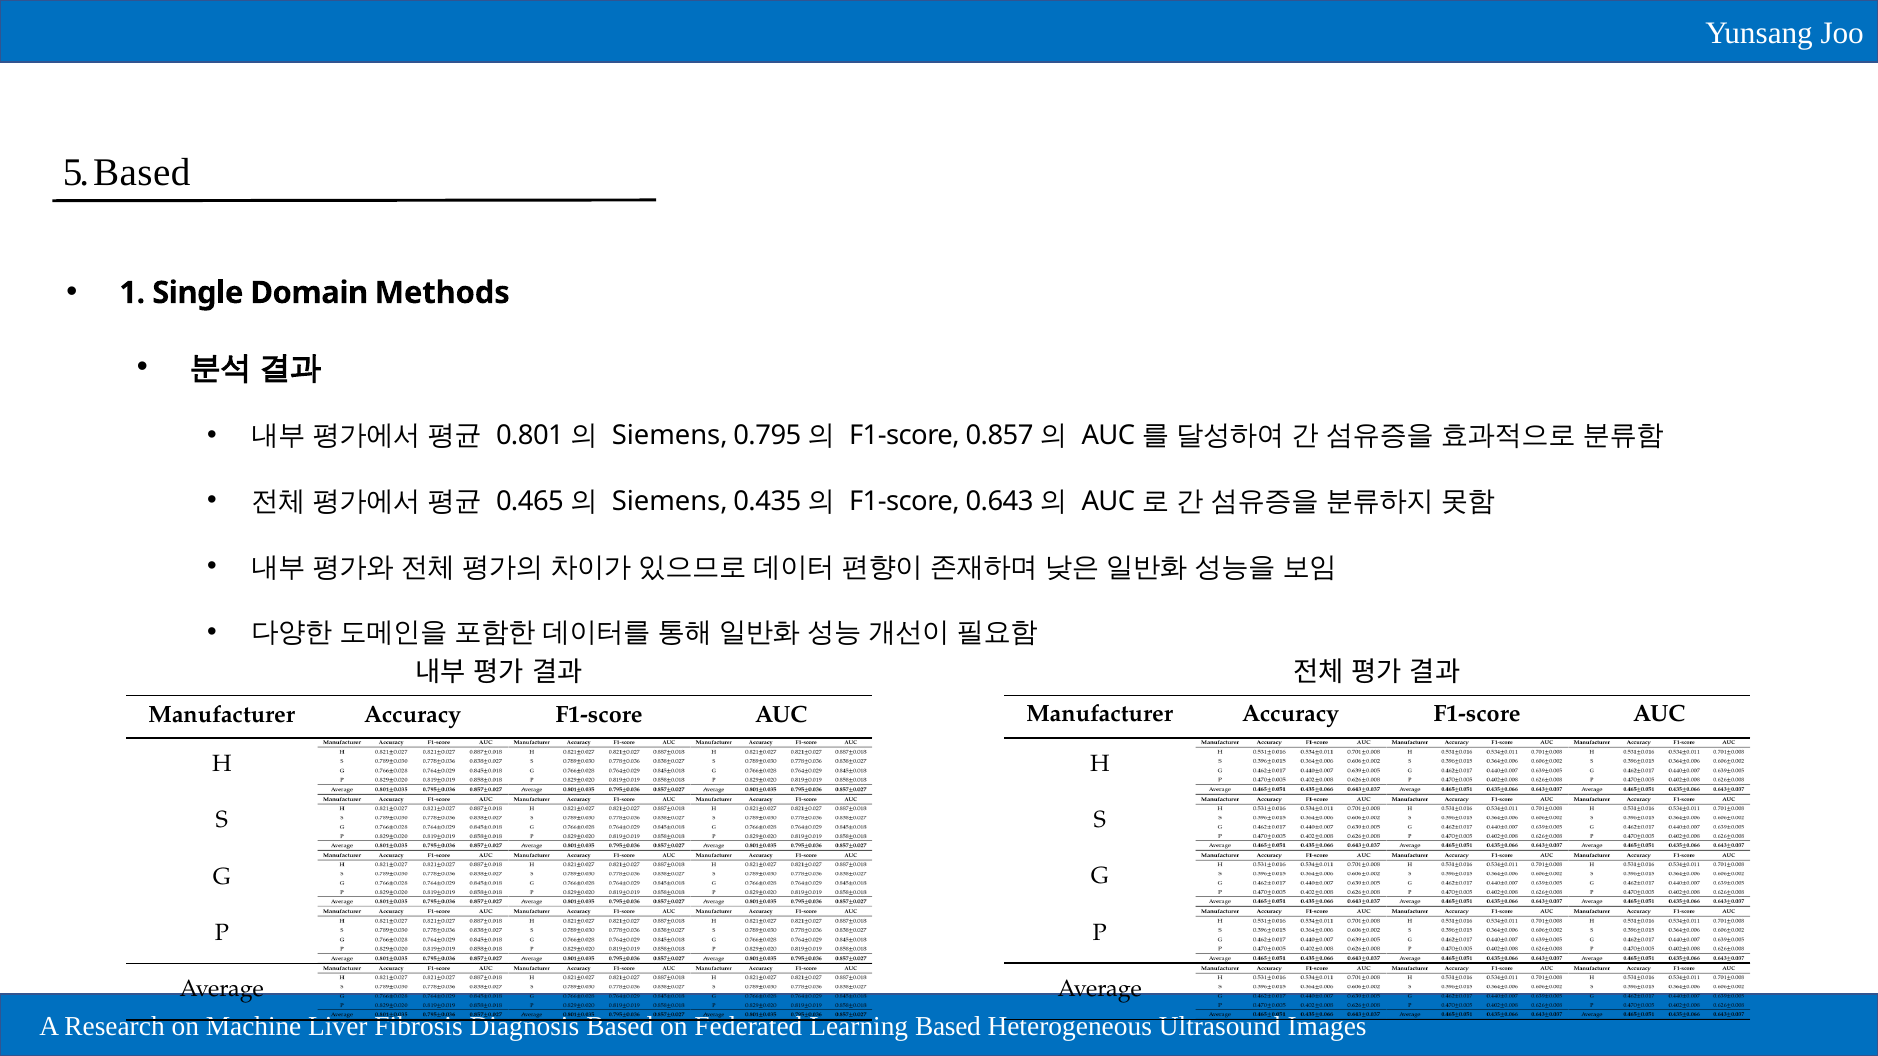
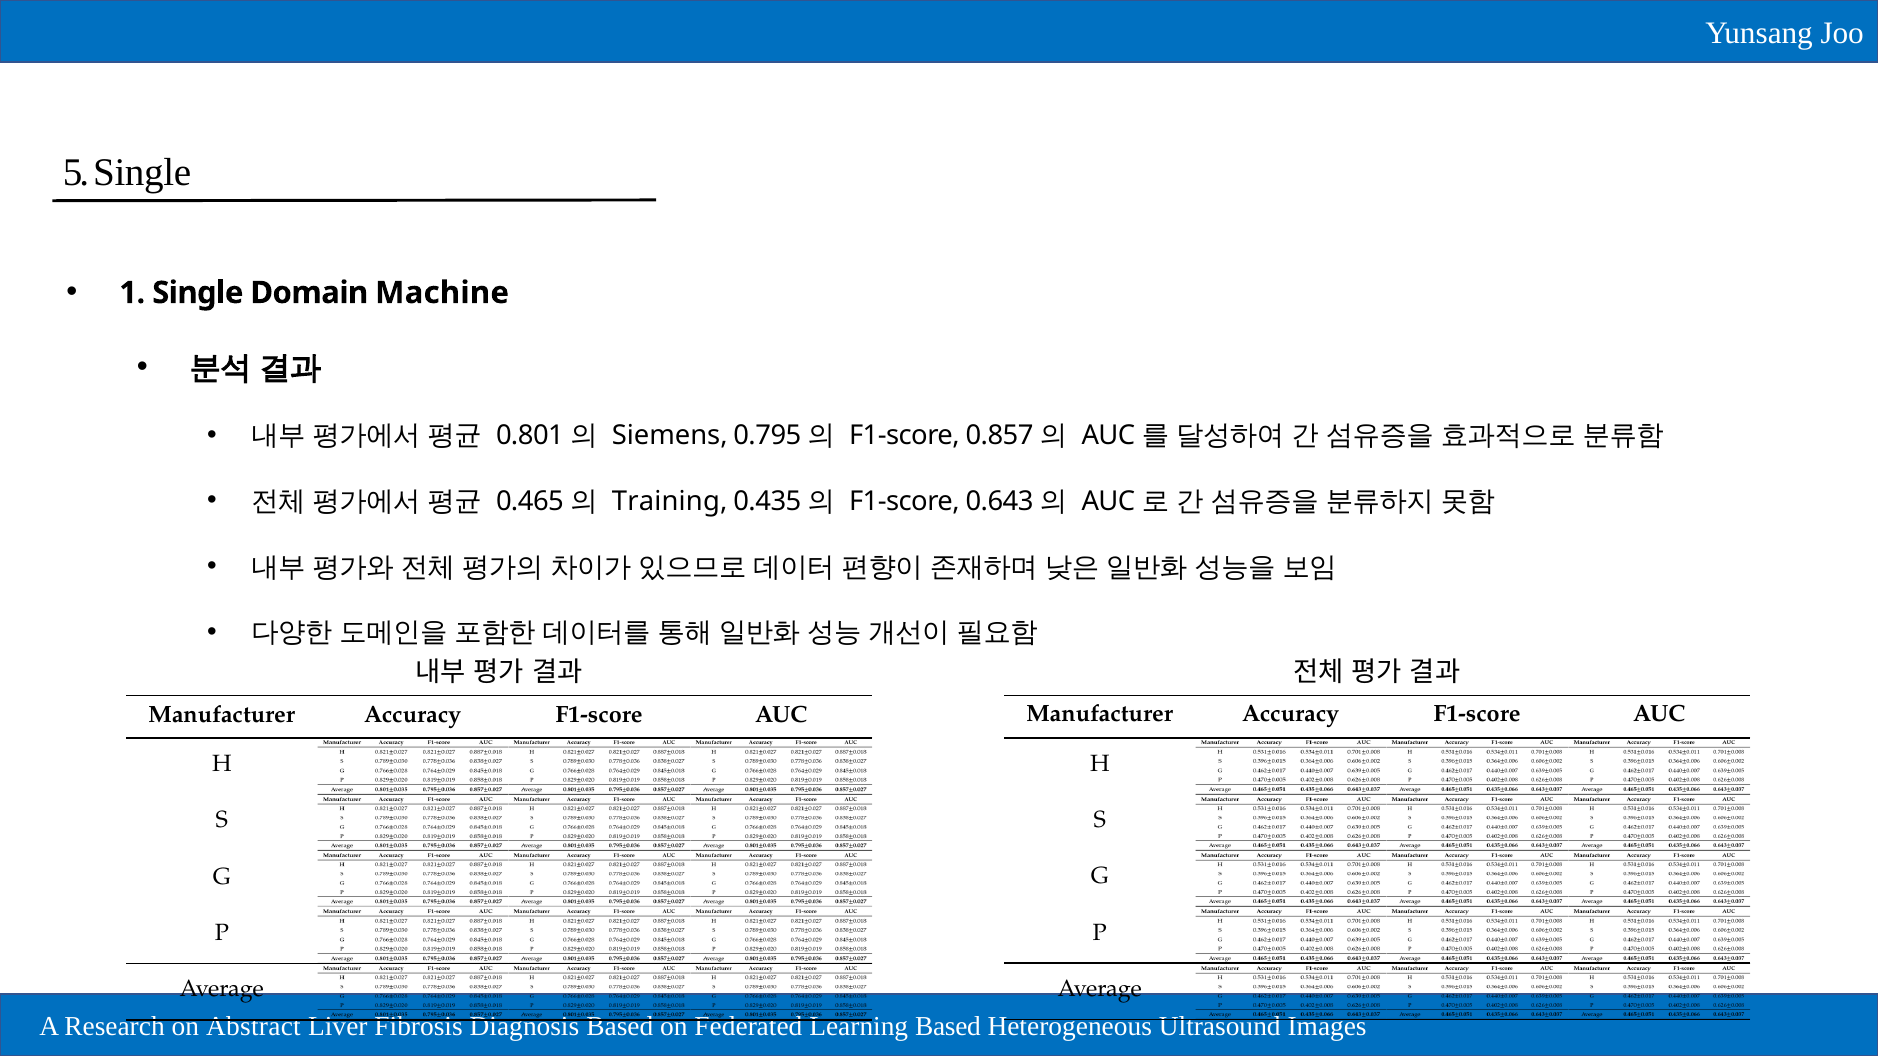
5 Based: Based -> Single (142, 172)
Methods: Methods -> Machine (442, 293)
Siemens: Siemens -> Training (670, 502)
Machine: Machine -> Abstract (253, 1027)
